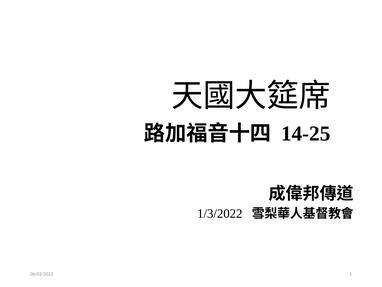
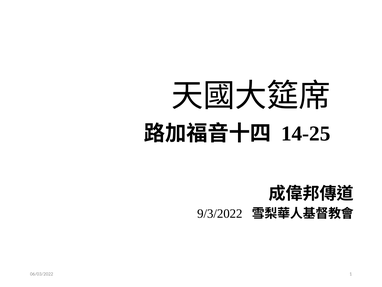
1/3/2022: 1/3/2022 -> 9/3/2022 (220, 213)
